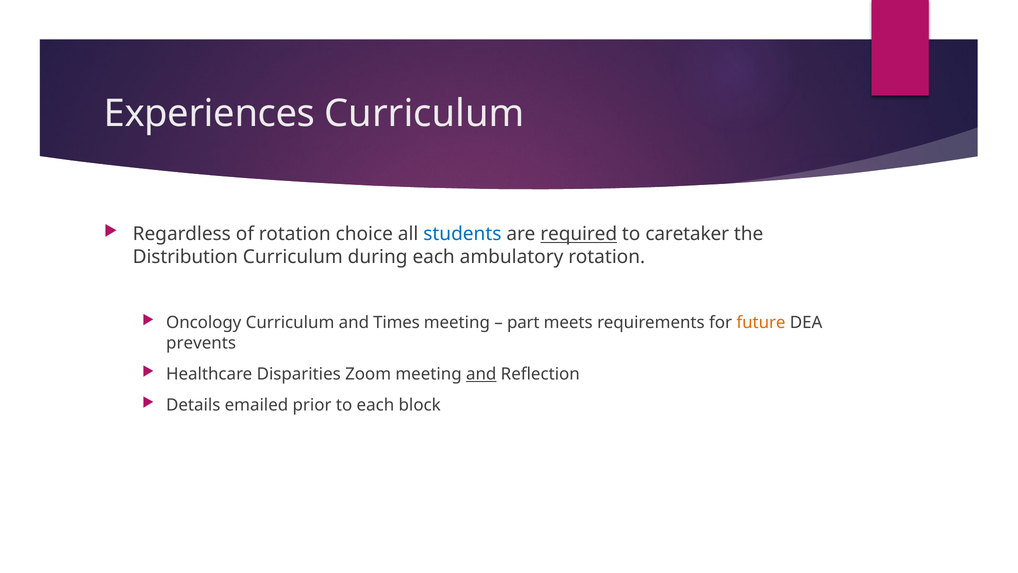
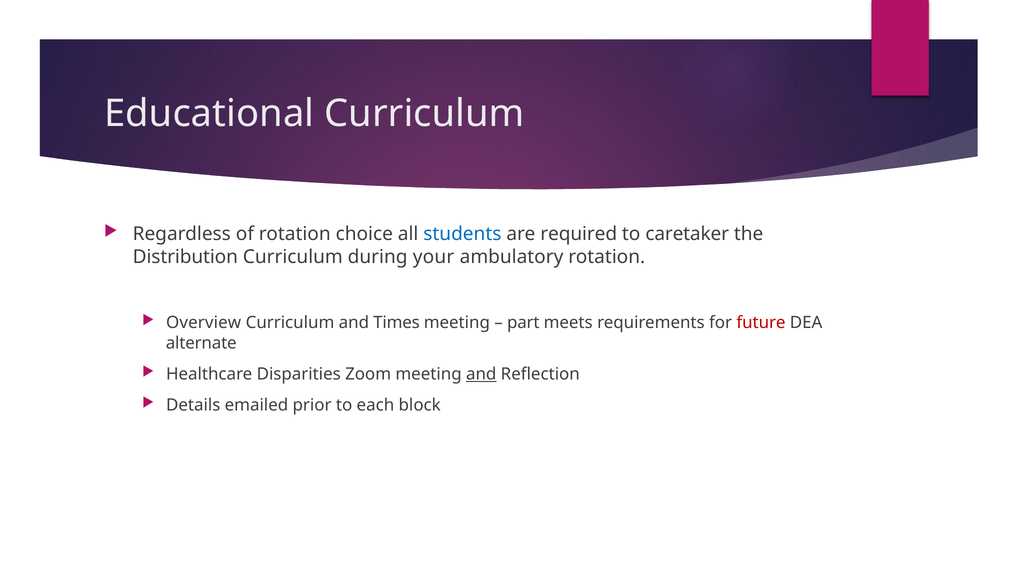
Experiences: Experiences -> Educational (209, 113)
required underline: present -> none (579, 234)
during each: each -> your (434, 257)
Oncology: Oncology -> Overview (204, 322)
future colour: orange -> red (761, 322)
prevents: prevents -> alternate (201, 343)
